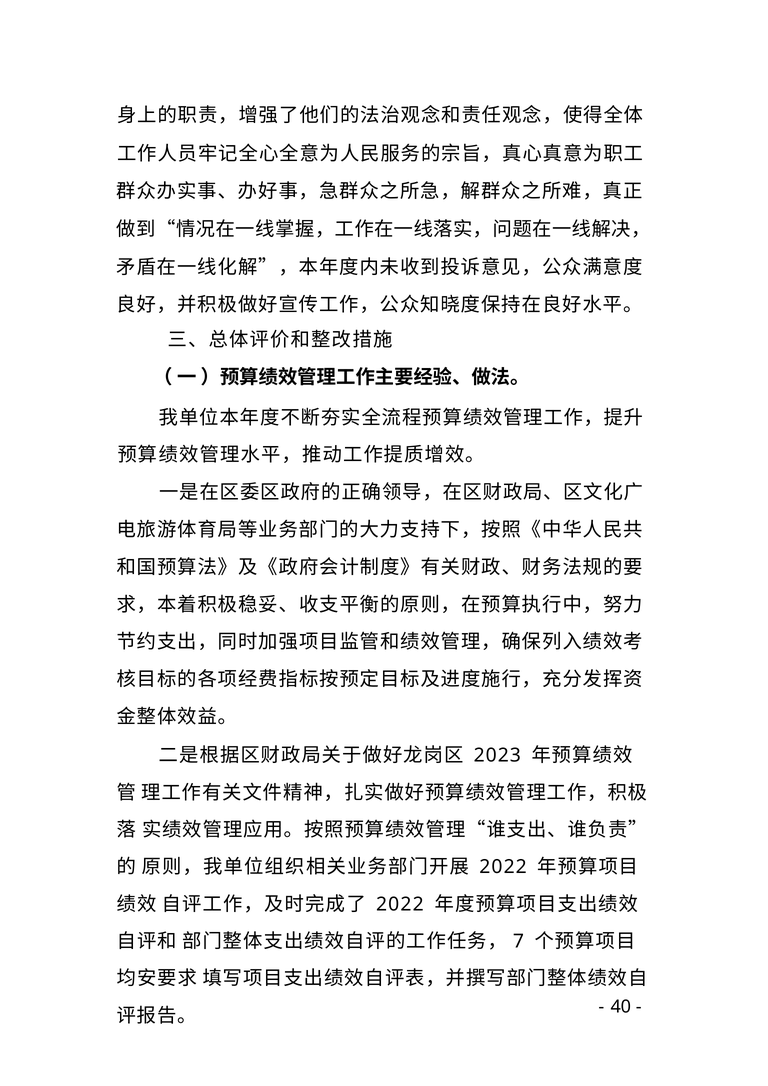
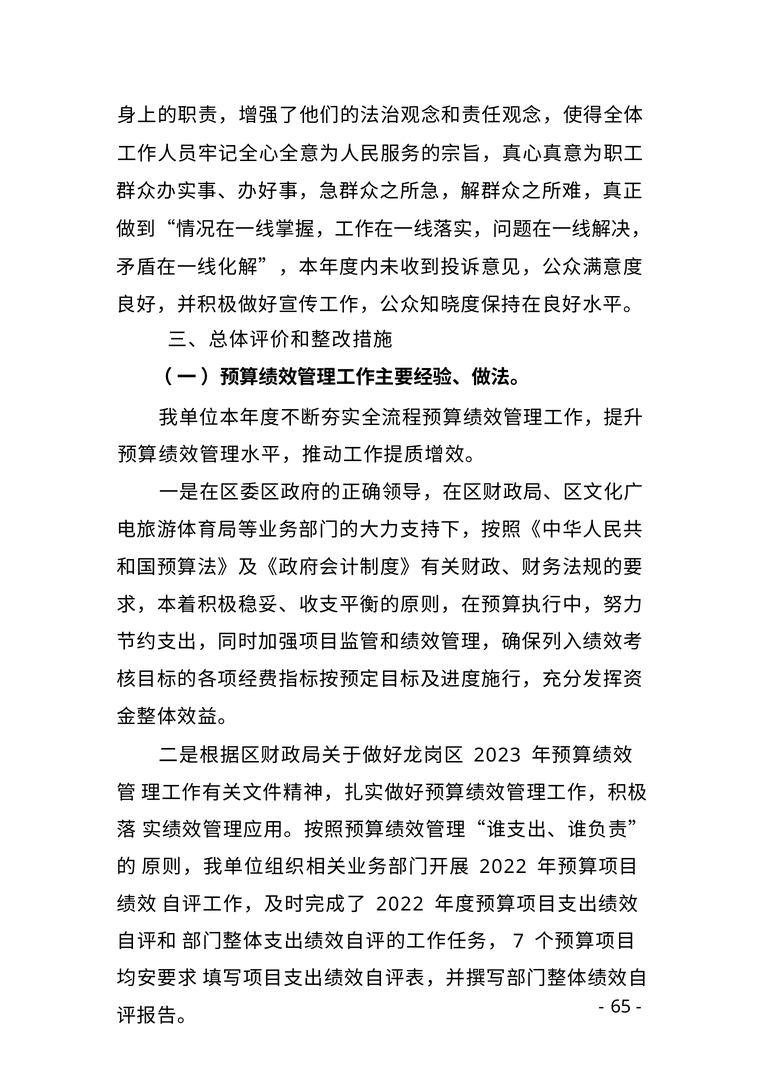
40: 40 -> 65 (621, 1007)
